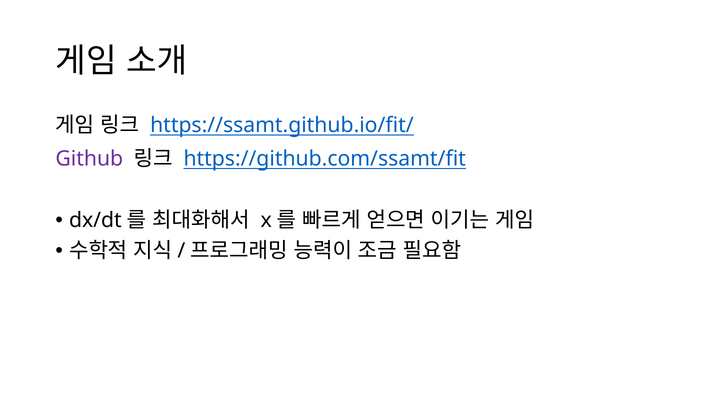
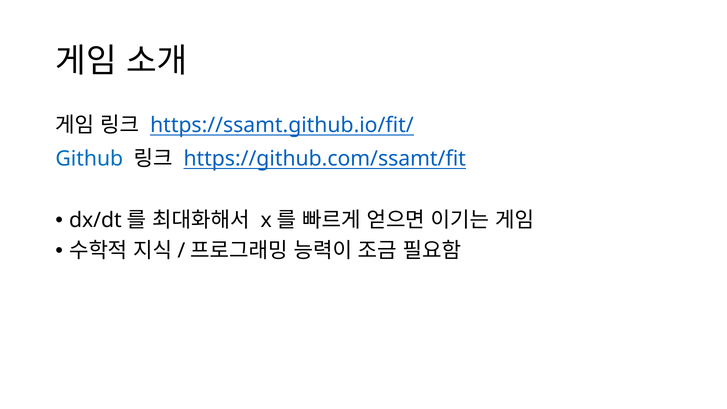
Github colour: purple -> blue (89, 159)
